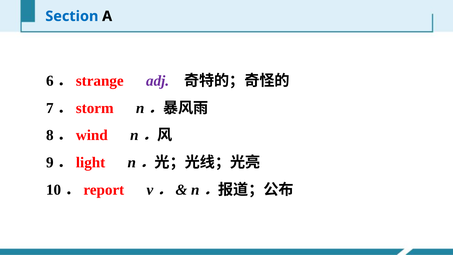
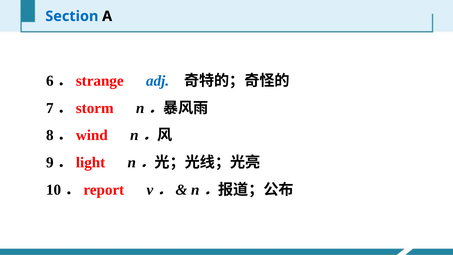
adj colour: purple -> blue (158, 81)
